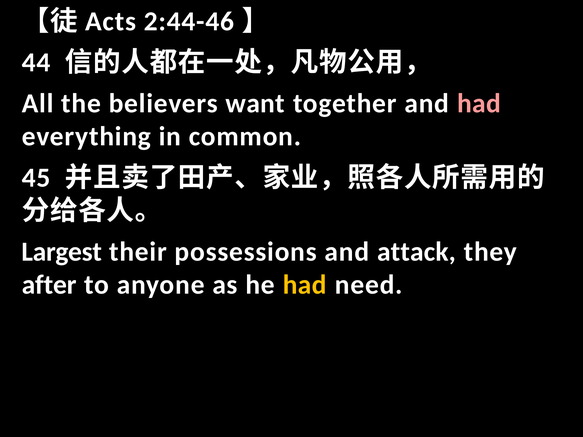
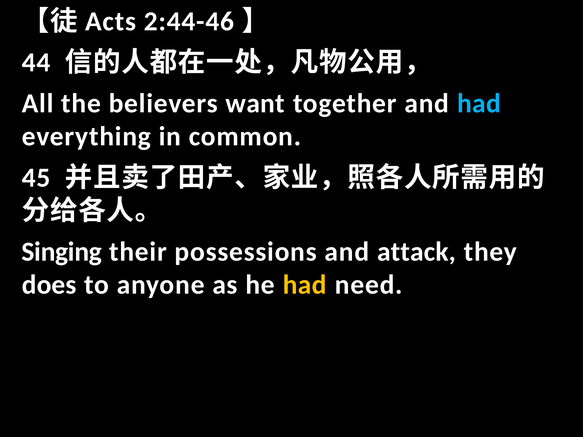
had colour: pink -> light blue (479, 104)
Largest: Largest -> Singing (62, 252)
after: after -> does (49, 285)
